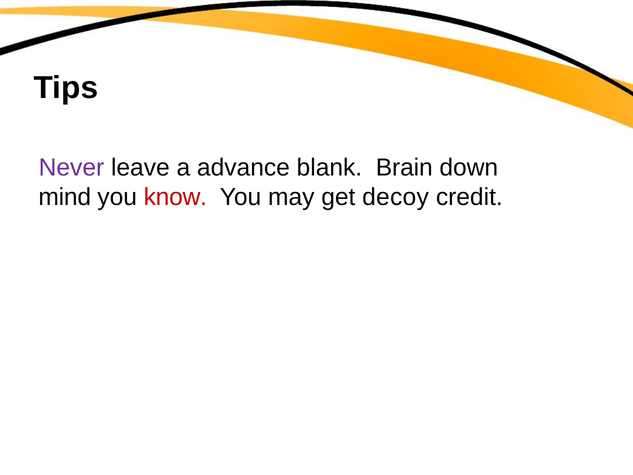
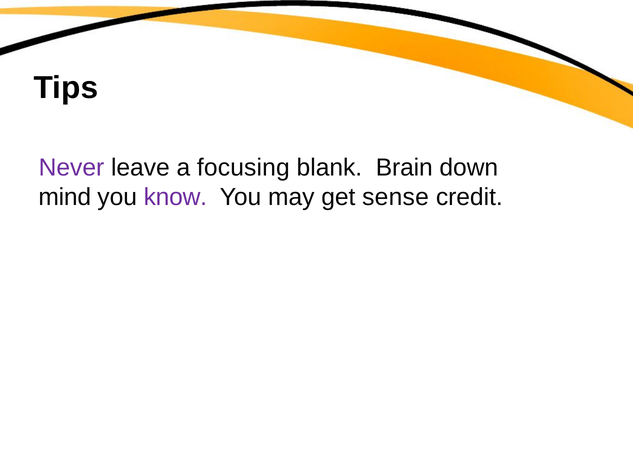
advance: advance -> focusing (243, 167)
know colour: red -> purple (175, 197)
decoy: decoy -> sense (396, 197)
